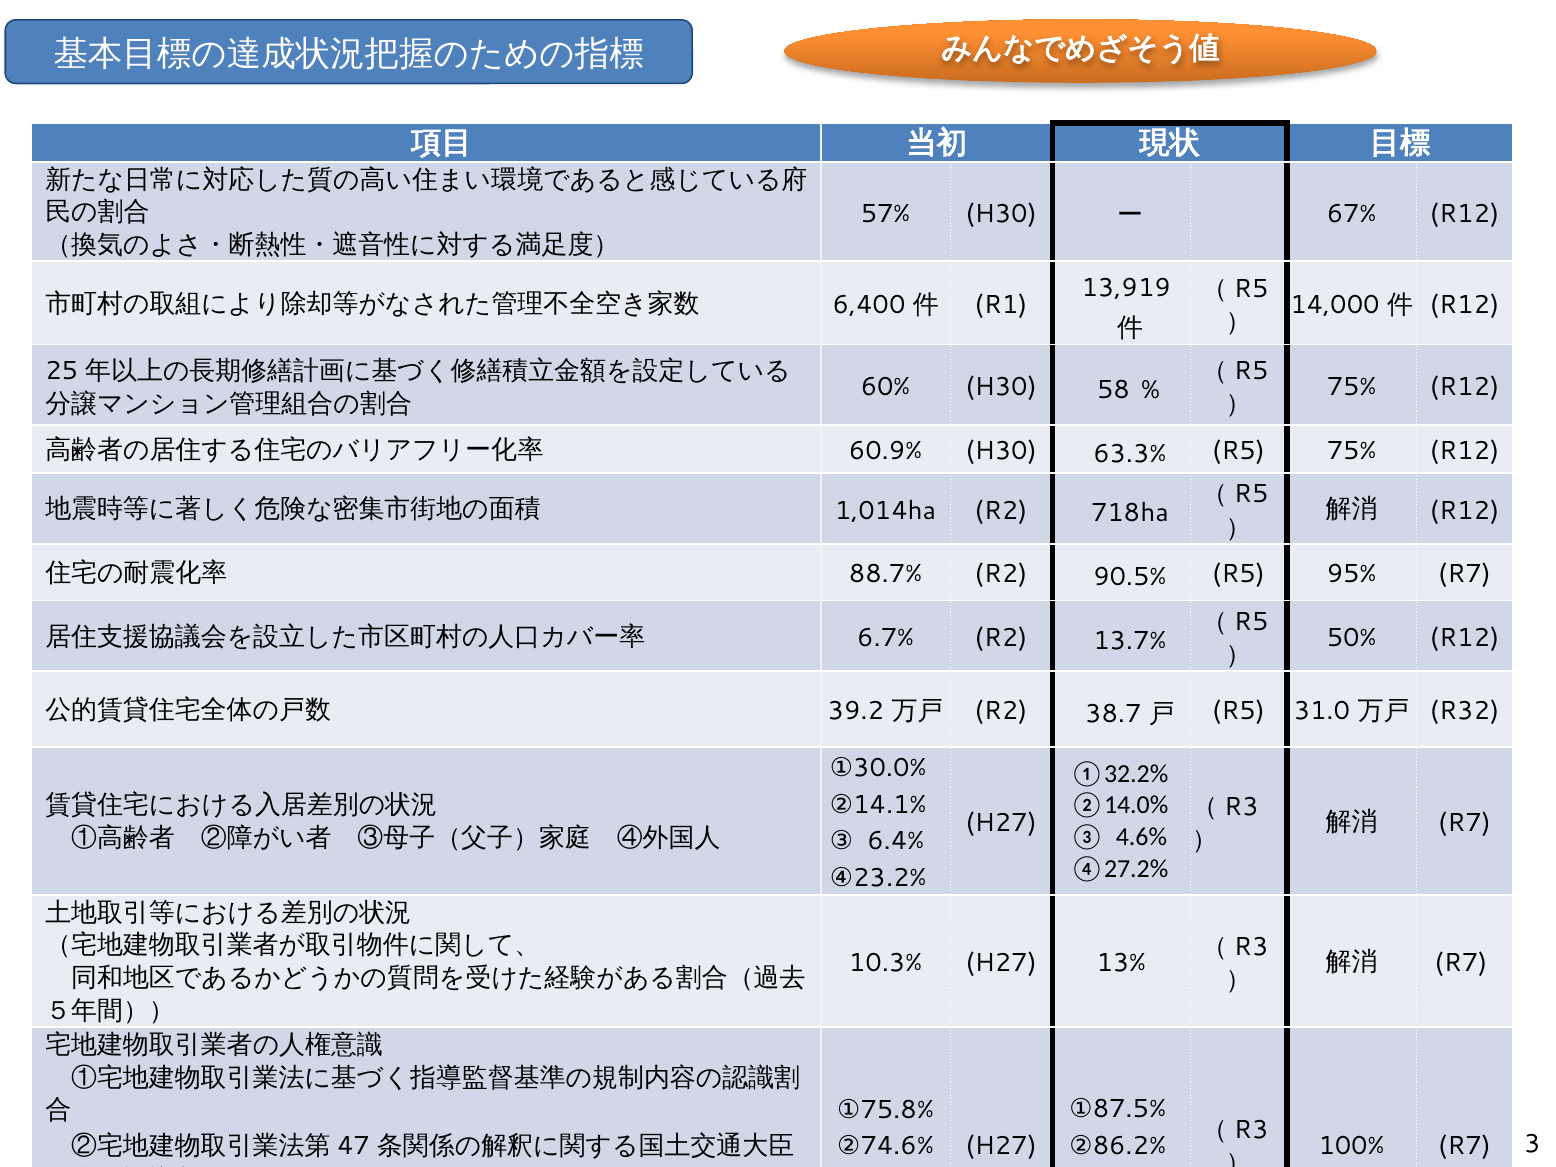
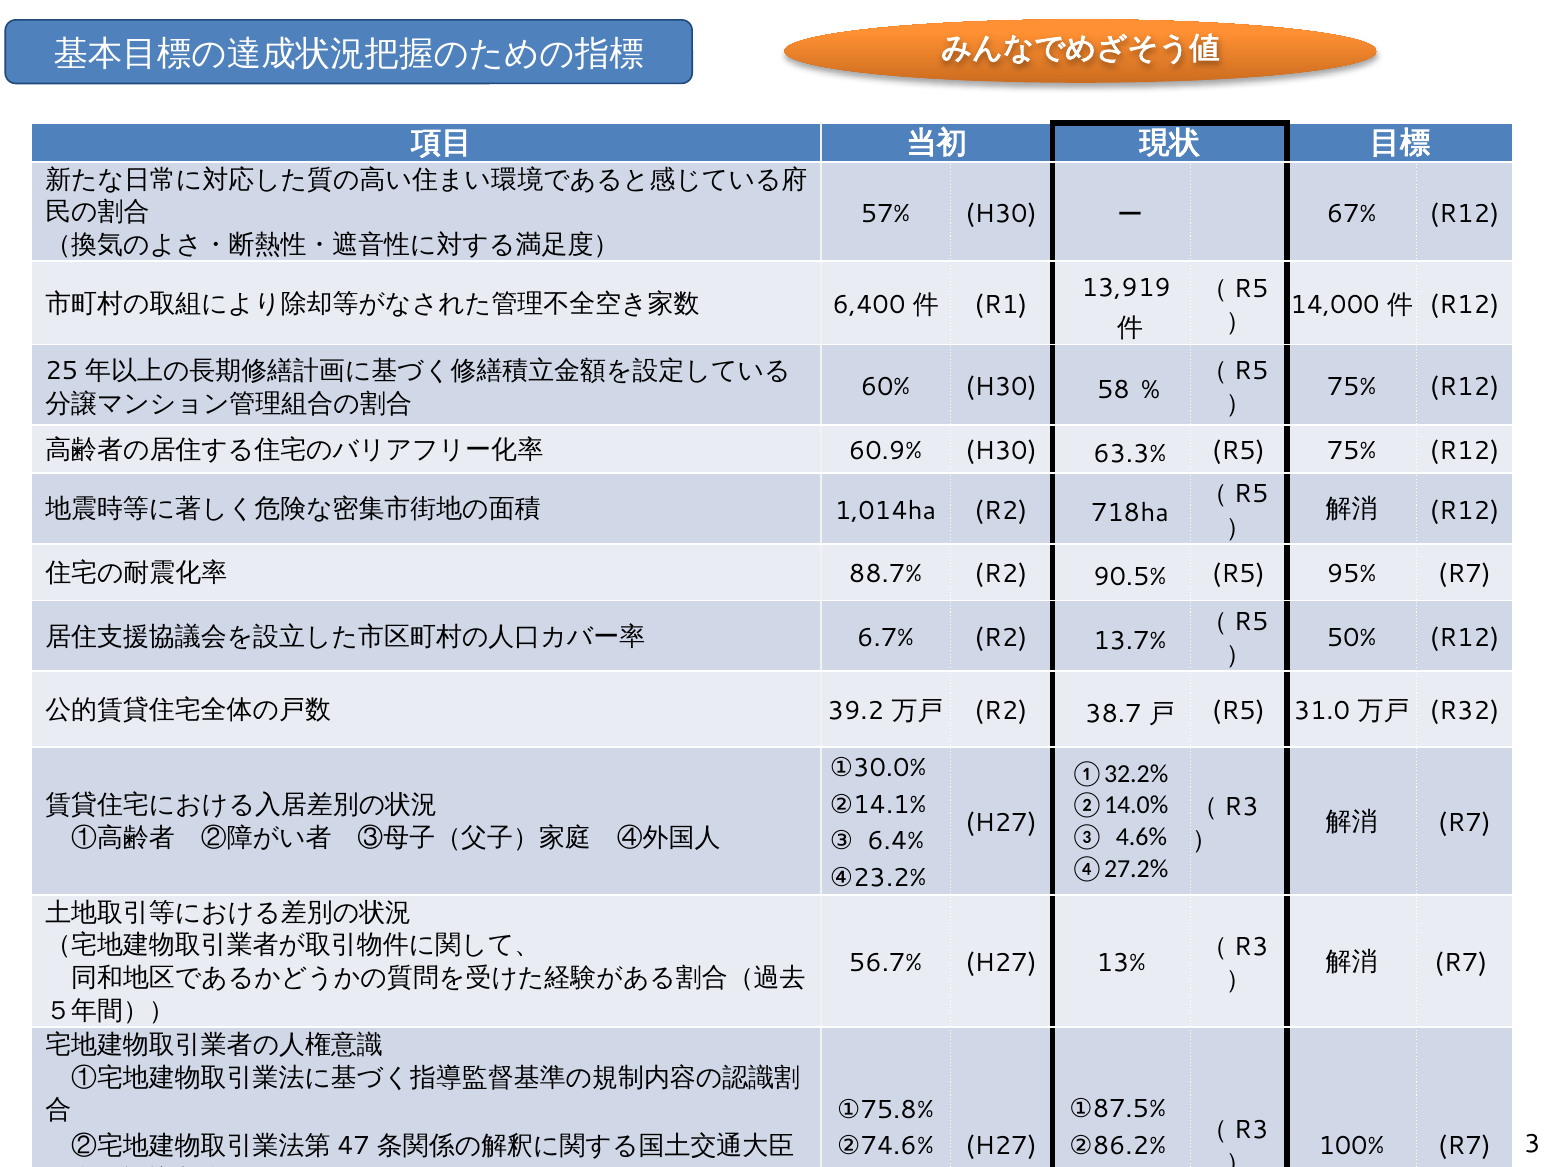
10.3%: 10.3% -> 56.7% (886, 963)
